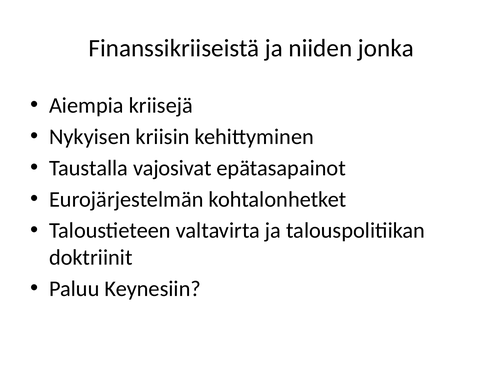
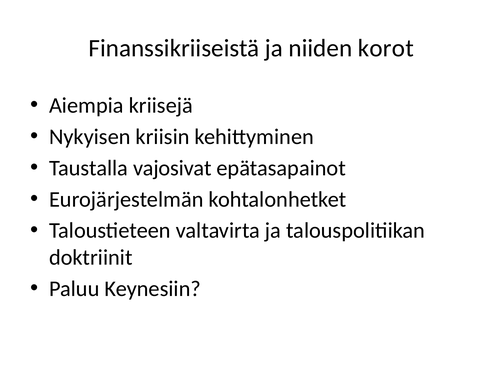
jonka: jonka -> korot (386, 48)
